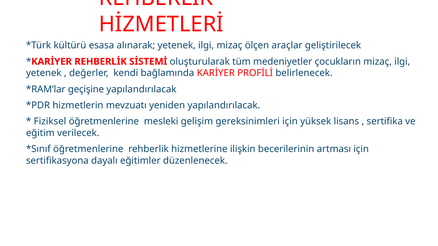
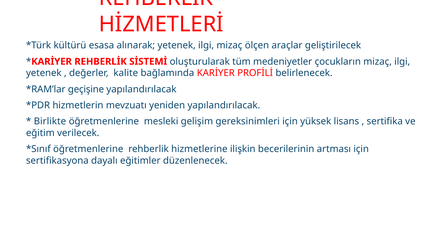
kendi: kendi -> kalite (126, 73)
Fiziksel: Fiziksel -> Birlikte (50, 122)
